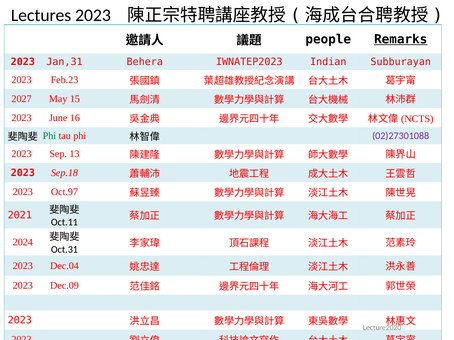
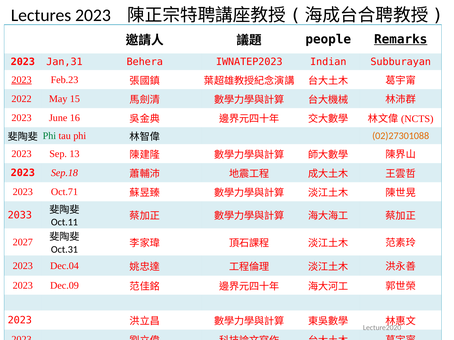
2023 underline: none -> present (22, 80)
2027: 2027 -> 2022 (22, 99)
02)27301088 colour: purple -> orange (401, 136)
Oct.97: Oct.97 -> Oct.71 (64, 192)
2021: 2021 -> 2033 (20, 215)
2024: 2024 -> 2027 (23, 242)
